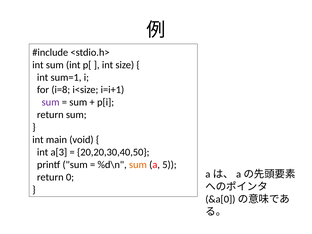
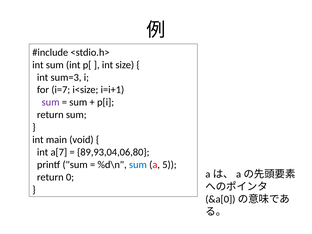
sum=1: sum=1 -> sum=3 (66, 77)
i=8: i=8 -> i=7 (61, 90)
a[3: a[3 -> a[7 (59, 152)
20,20,30,40,50: 20,20,30,40,50 -> 89,93,04,06,80 (113, 152)
sum colour: orange -> blue (138, 165)
